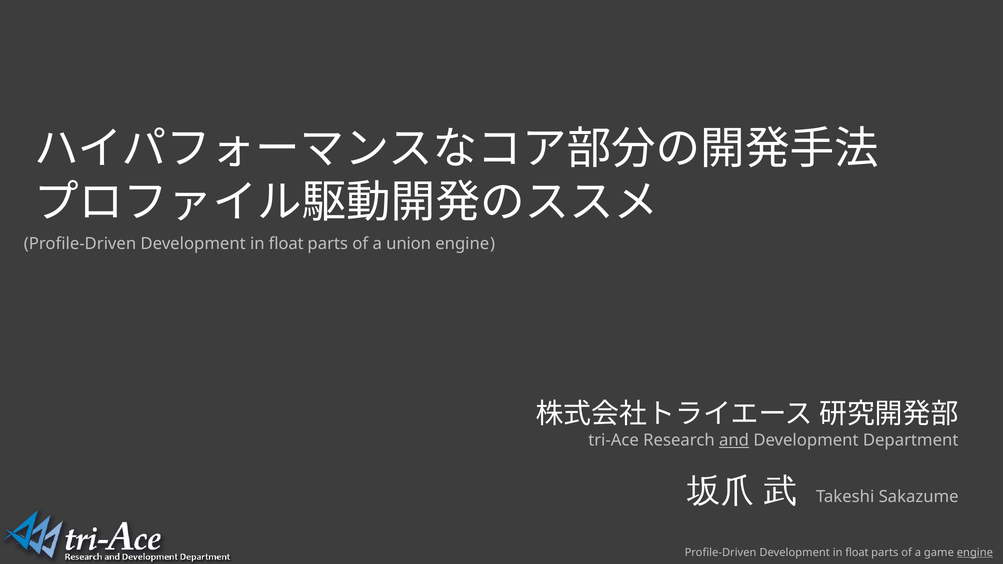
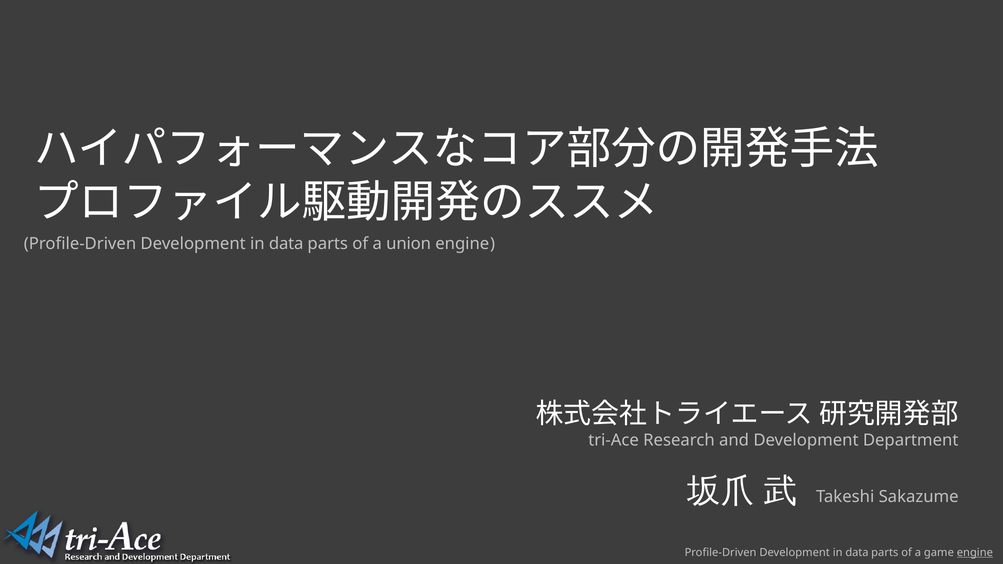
float: float -> data (286, 244)
and underline: present -> none (734, 440)
float: float -> data (857, 553)
